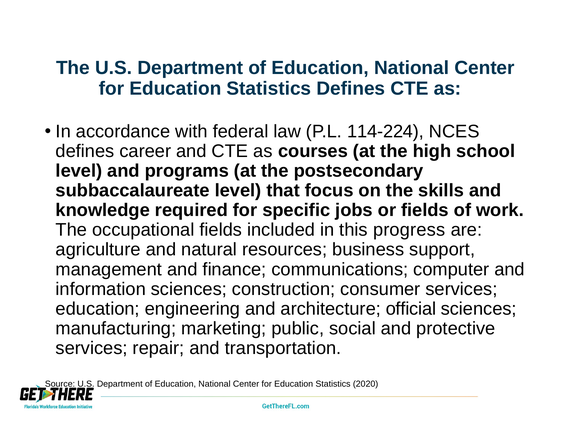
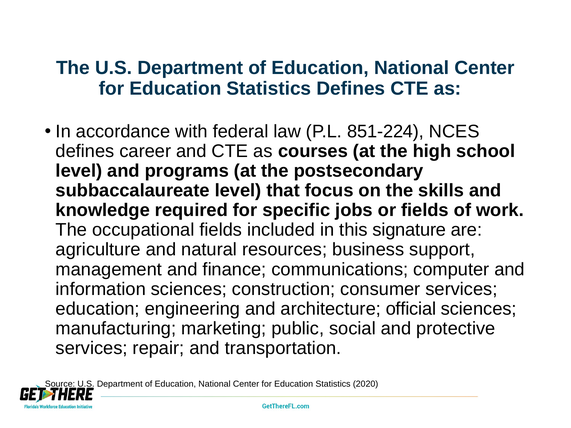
114-224: 114-224 -> 851-224 (386, 132)
progress: progress -> signature (409, 230)
